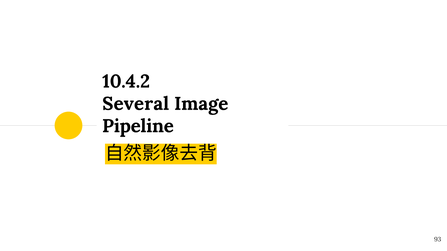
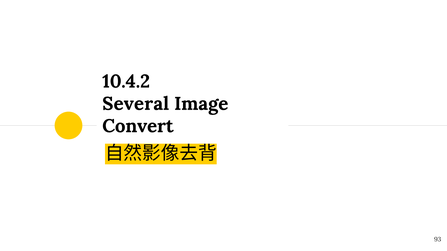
Pipeline: Pipeline -> Convert (138, 126)
